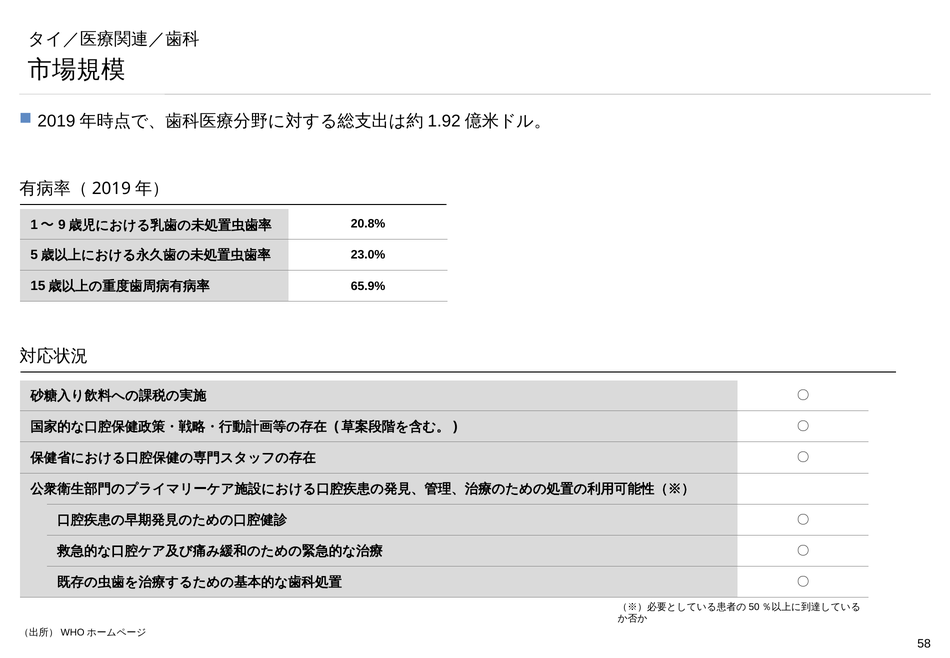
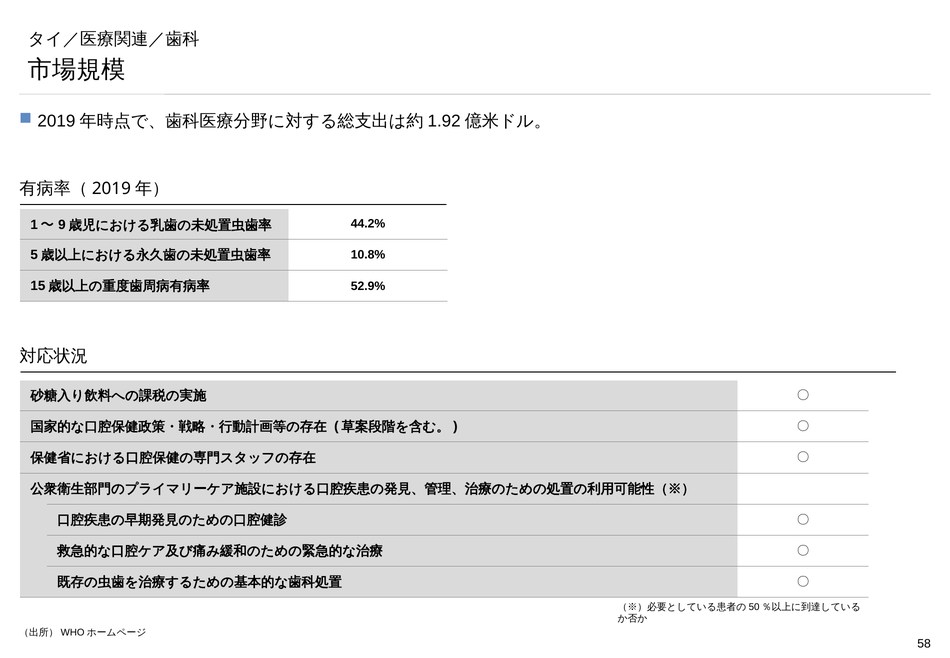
20.8%: 20.8% -> 44.2% (368, 224)
23.0%: 23.0% -> 10.8% (368, 255)
65.9%: 65.9% -> 52.9% (368, 286)
